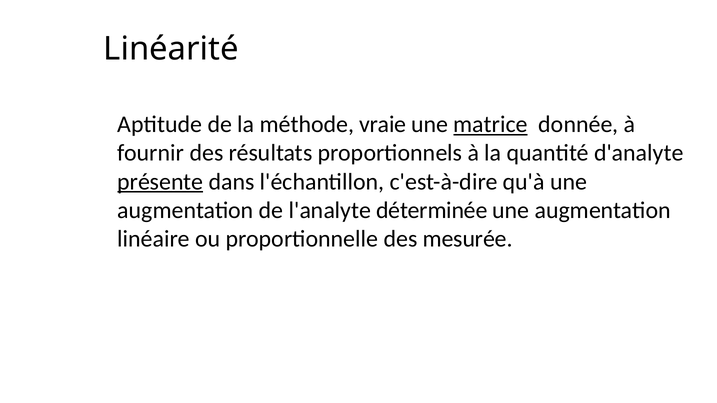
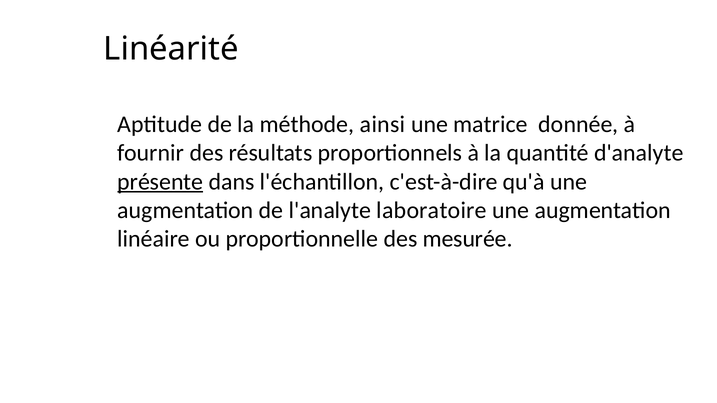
vraie: vraie -> ainsi (382, 124)
matrice underline: present -> none (491, 124)
déterminée: déterminée -> laboratoire (432, 210)
